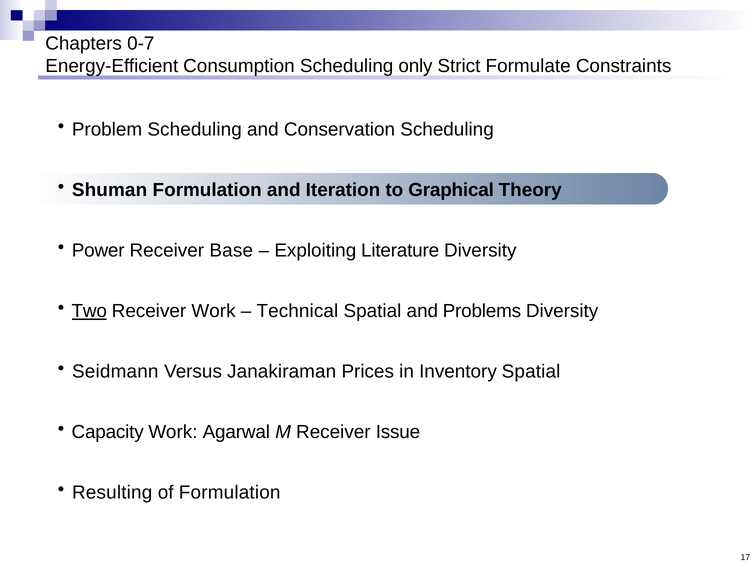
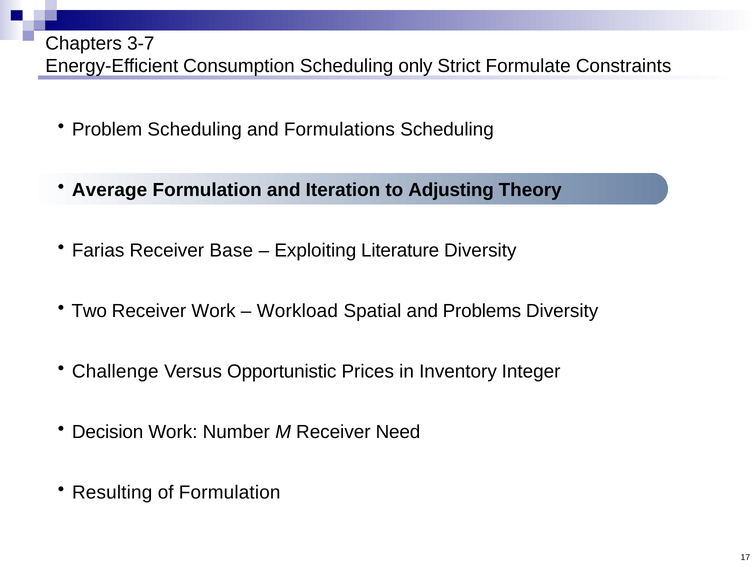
0-7: 0-7 -> 3-7 (141, 43)
Conservation: Conservation -> Formulations (339, 130)
Shuman: Shuman -> Average (110, 190)
Graphical: Graphical -> Adjusting (451, 190)
Power: Power -> Farias (98, 251)
Two underline: present -> none (89, 311)
Technical: Technical -> Workload (297, 311)
Seidmann: Seidmann -> Challenge (115, 372)
Janakiraman: Janakiraman -> Opportunistic (282, 372)
Inventory Spatial: Spatial -> Integer (531, 372)
Capacity: Capacity -> Decision (108, 432)
Agarwal: Agarwal -> Number (236, 432)
Issue: Issue -> Need (398, 432)
